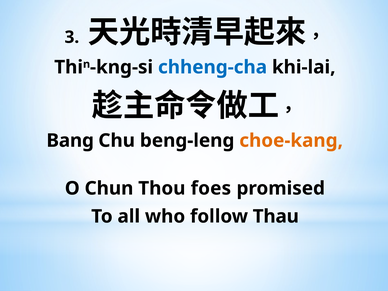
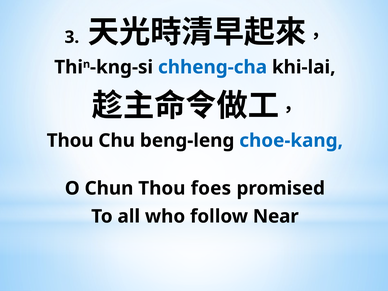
Bang: Bang -> Thou (70, 141)
choe-kang colour: orange -> blue (291, 141)
Thau: Thau -> Near (276, 216)
